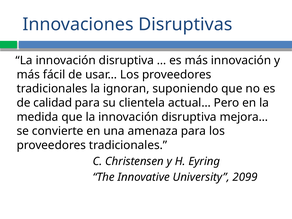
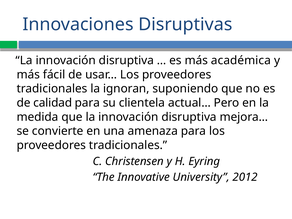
más innovación: innovación -> académica (241, 60)
2099: 2099 -> 2012 (245, 177)
